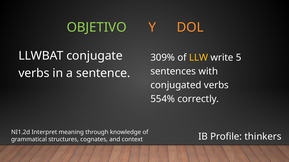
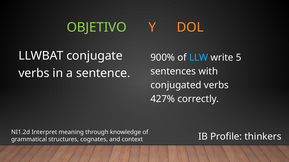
309%: 309% -> 900% (163, 58)
LLW colour: yellow -> light blue (199, 58)
554%: 554% -> 427% (163, 99)
